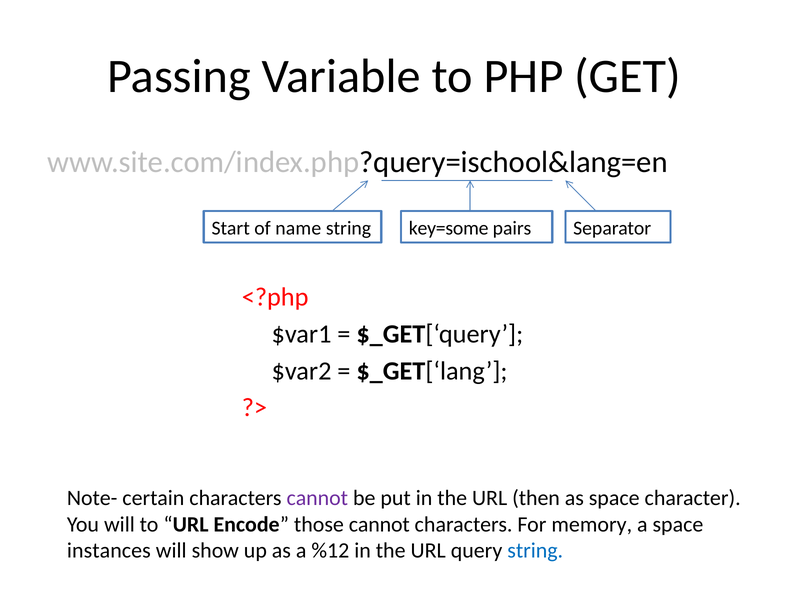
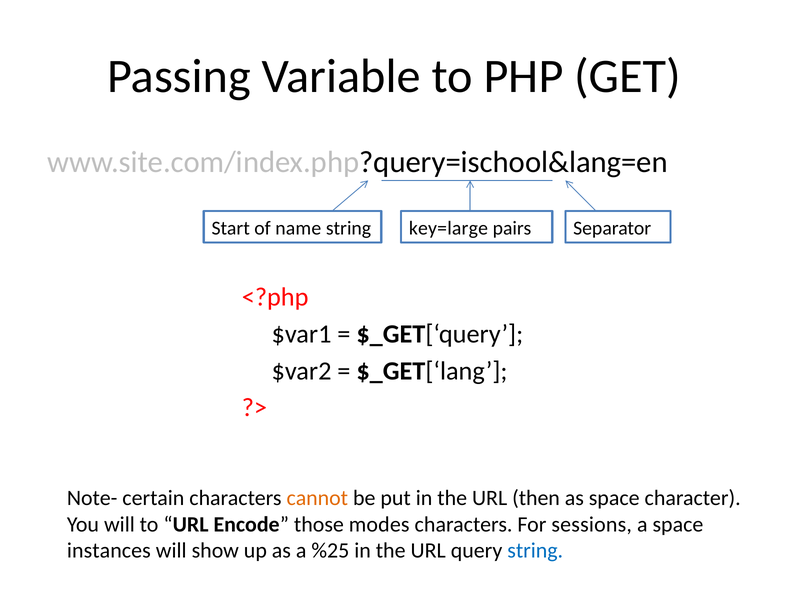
key=some: key=some -> key=large (448, 228)
cannot colour: purple -> orange (317, 499)
those cannot: cannot -> modes (379, 525)
memory: memory -> sessions (592, 525)
%12: %12 -> %25 (330, 551)
